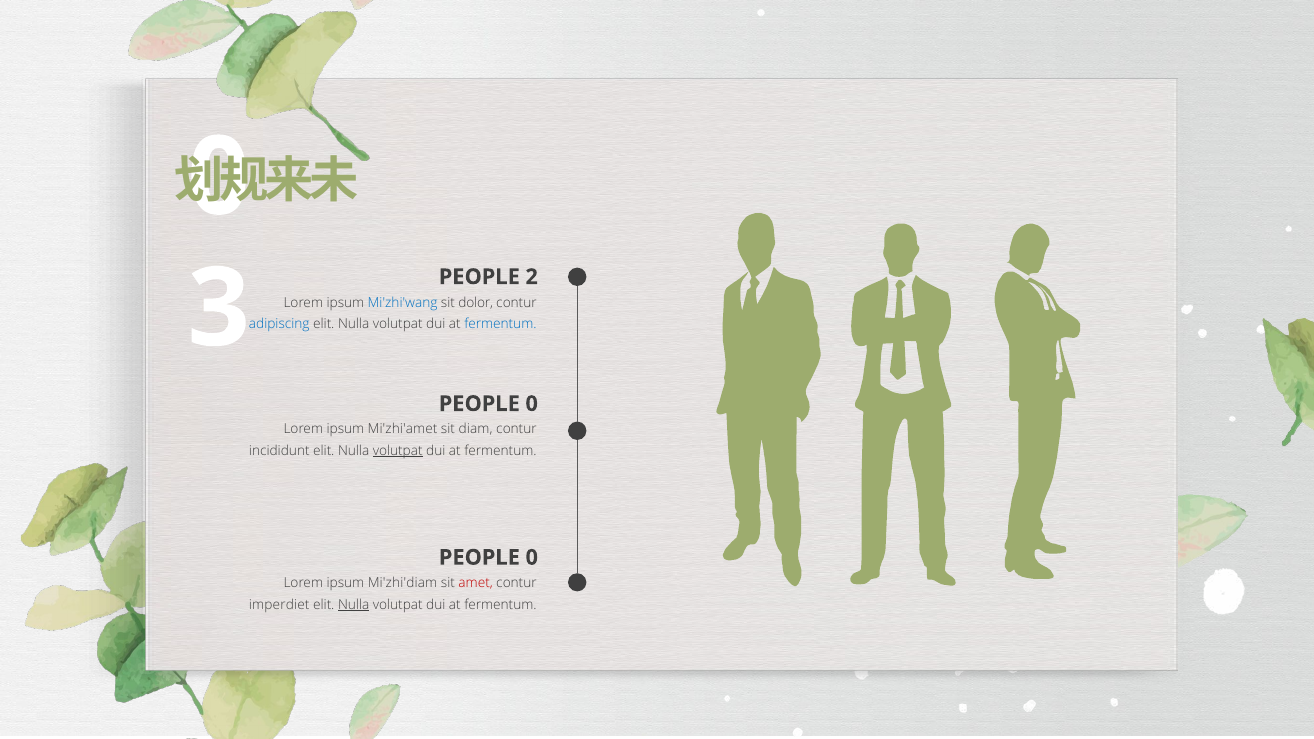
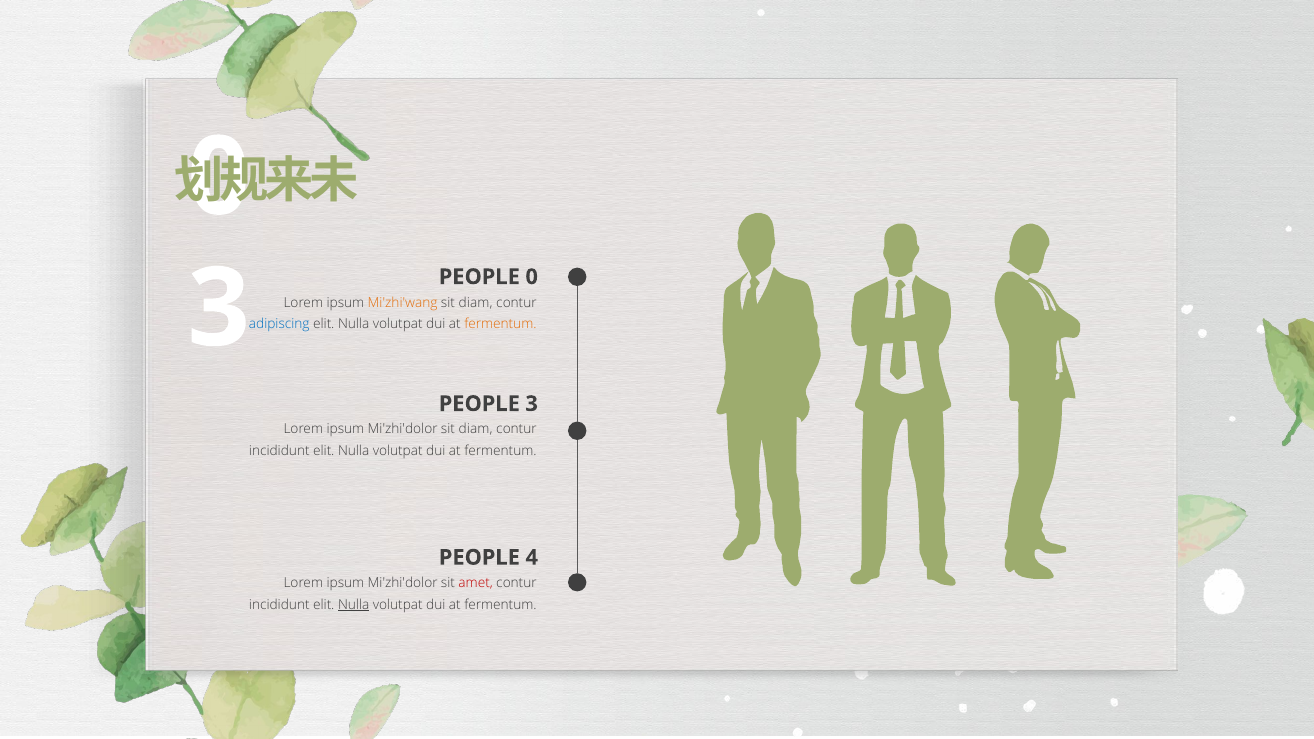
PEOPLE 2: 2 -> 0 (532, 277)
Mi'zhi'wang colour: blue -> orange (403, 303)
dolor: dolor -> diam (476, 303)
fermentum colour: blue -> orange (500, 324)
0: 0 -> 3 (532, 404)
Mi'zhi'amet: Mi'zhi'amet -> Mi'zhi'dolor (403, 429)
volutpat underline: present -> none (398, 451)
0: 0 -> 4 (532, 558)
Mi'zhi'diam: Mi'zhi'diam -> Mi'zhi'dolor (403, 583)
imperdiet: imperdiet -> incididunt (279, 605)
